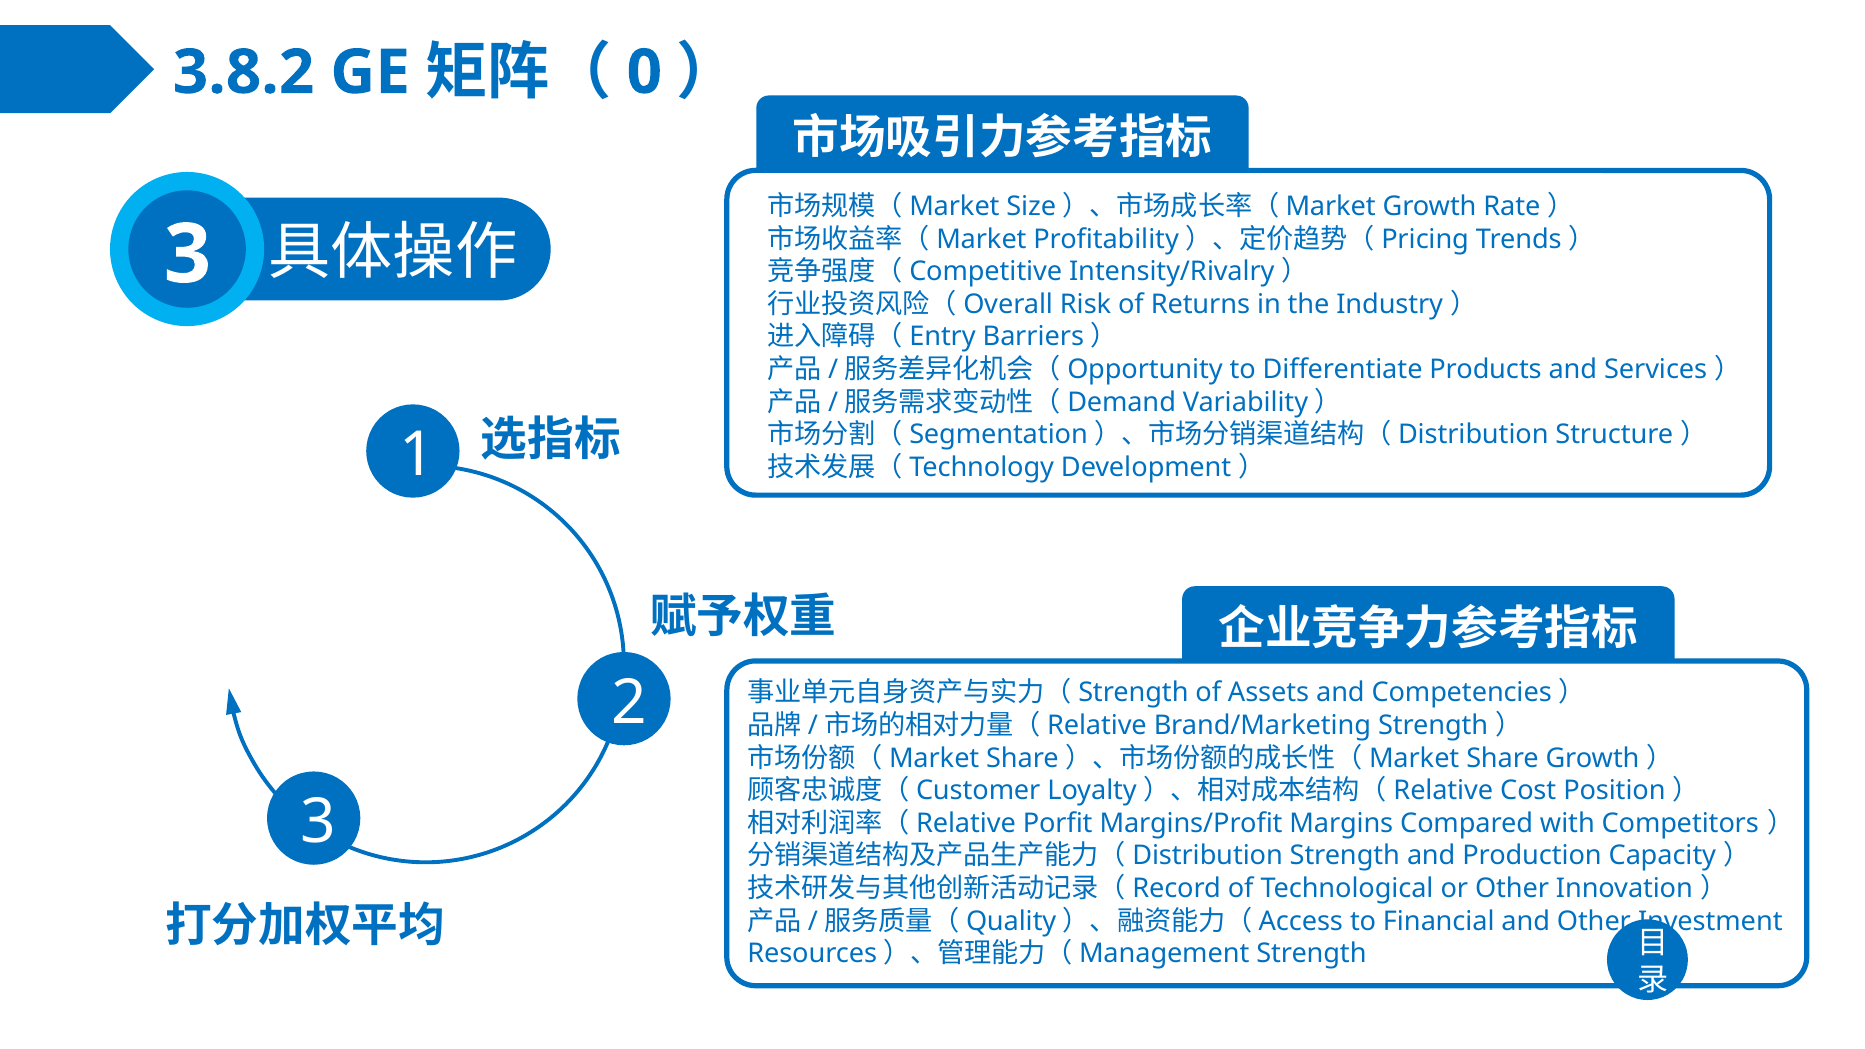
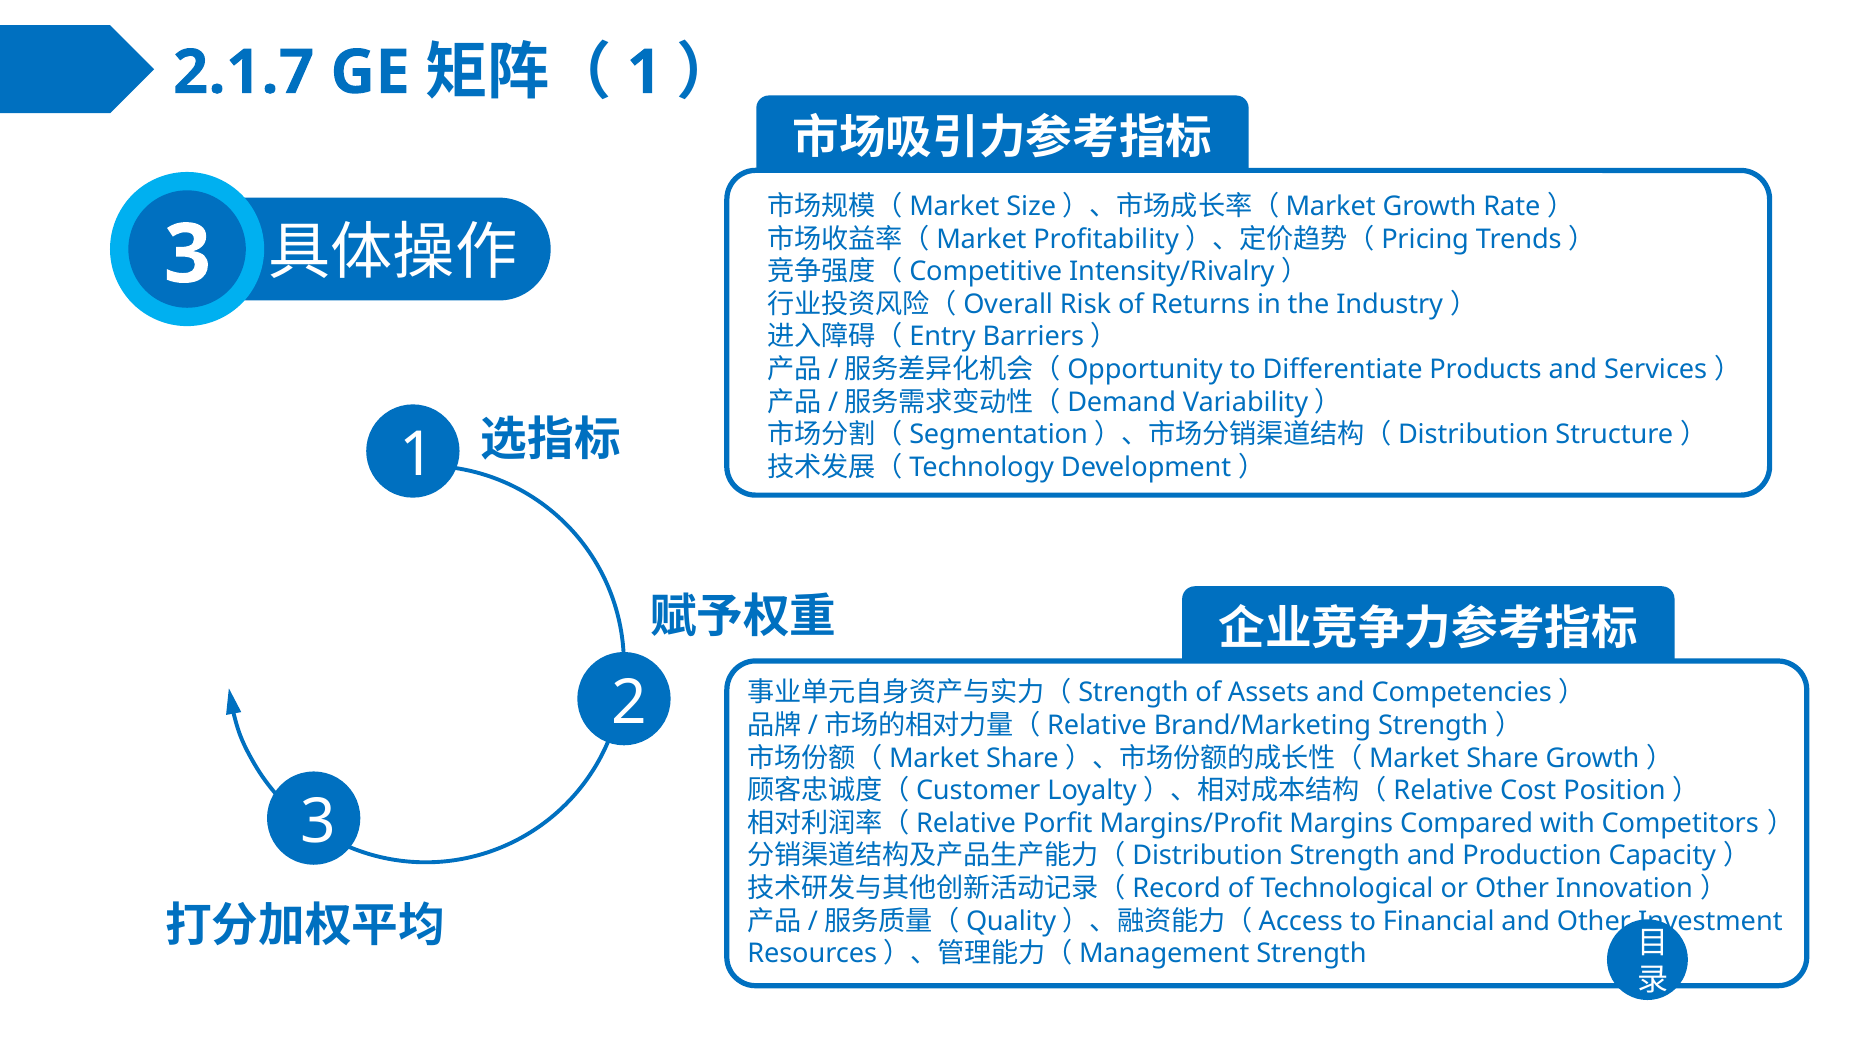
3.8.2: 3.8.2 -> 2.1.7 (244, 73)
0: 0 -> 1 (644, 73)
